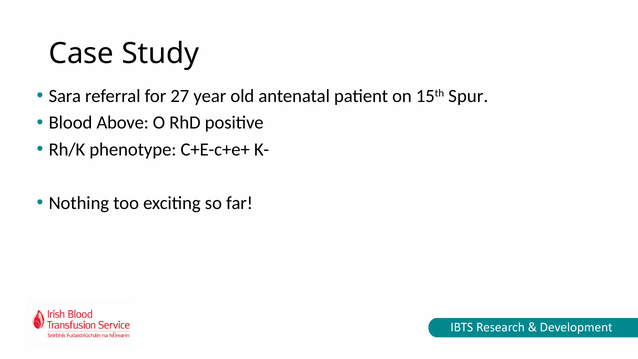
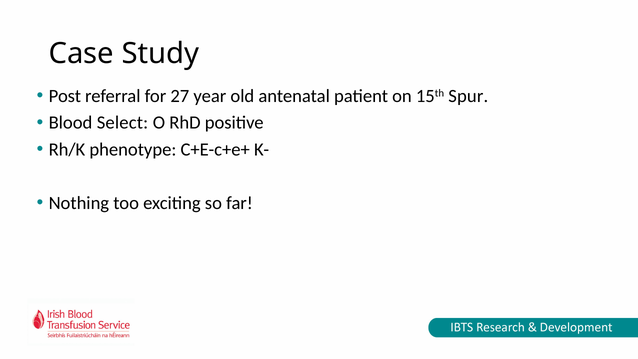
Sara: Sara -> Post (65, 96)
Above: Above -> Select (122, 123)
